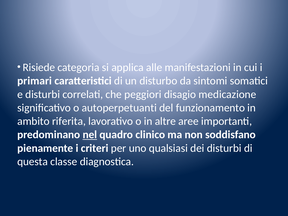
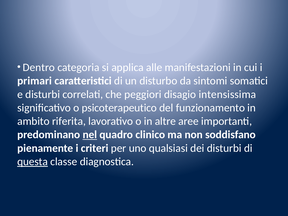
Risiede: Risiede -> Dentro (39, 67)
medicazione: medicazione -> intensissima (227, 94)
autoperpetuanti: autoperpetuanti -> psicoterapeutico (119, 108)
questa underline: none -> present (33, 162)
